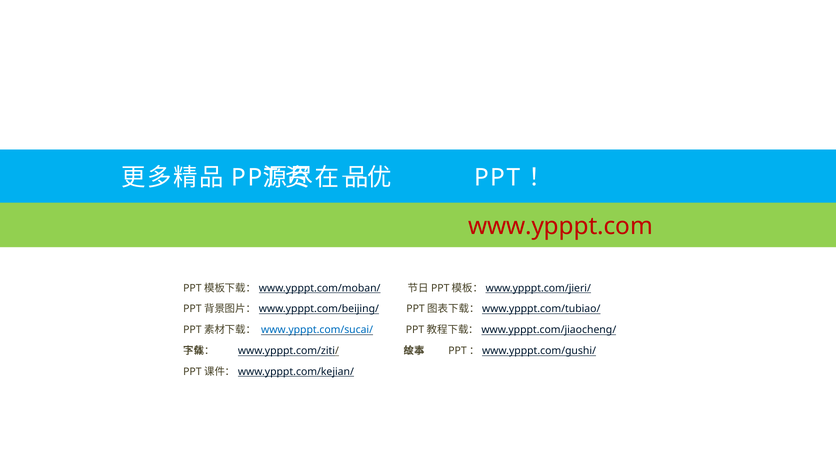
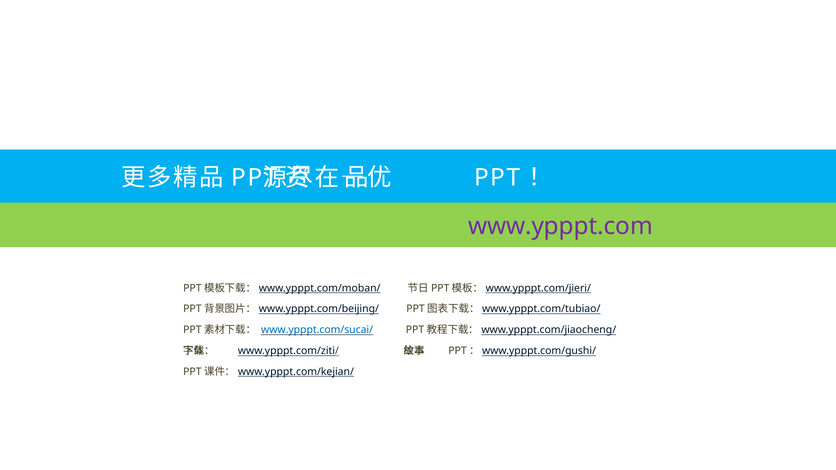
www.ypppt.com colour: red -> purple (560, 226)
